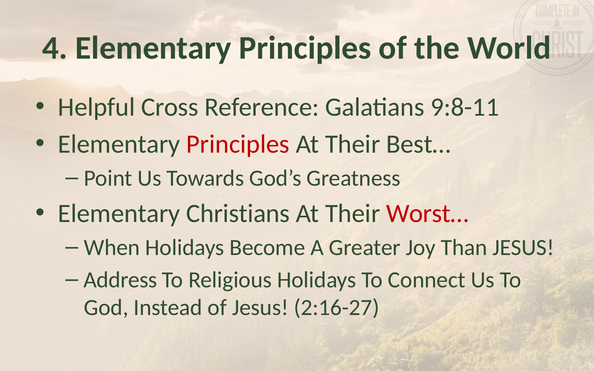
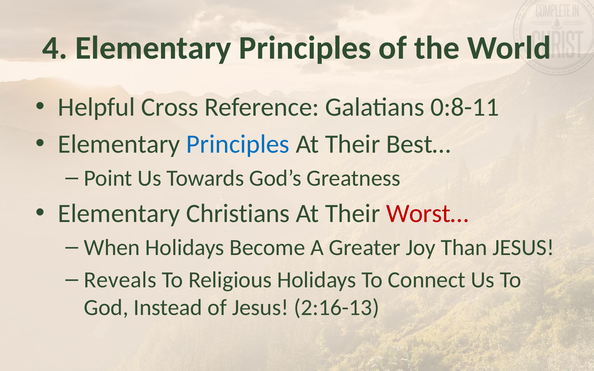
9:8-11: 9:8-11 -> 0:8-11 (465, 107)
Principles colour: red -> blue (238, 144)
Address: Address -> Reveals (120, 280)
2:16-27: 2:16-27 -> 2:16-13 (337, 308)
